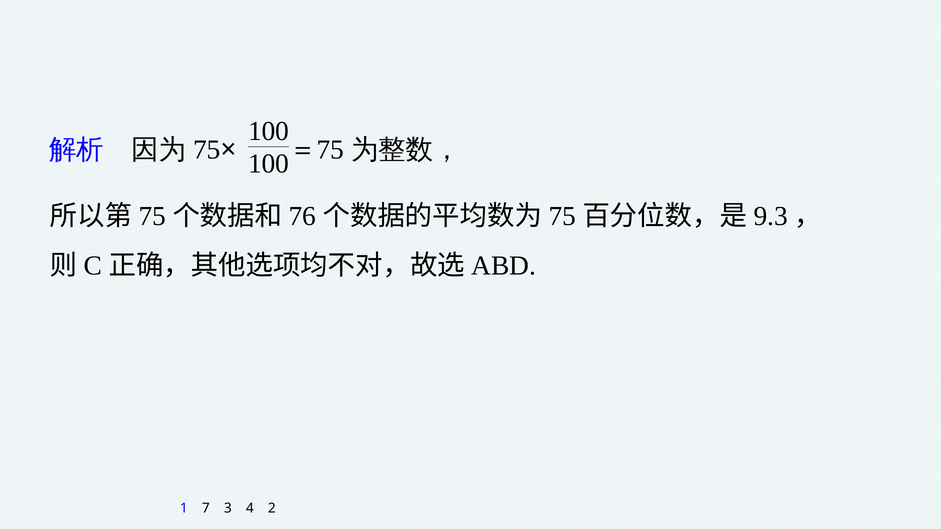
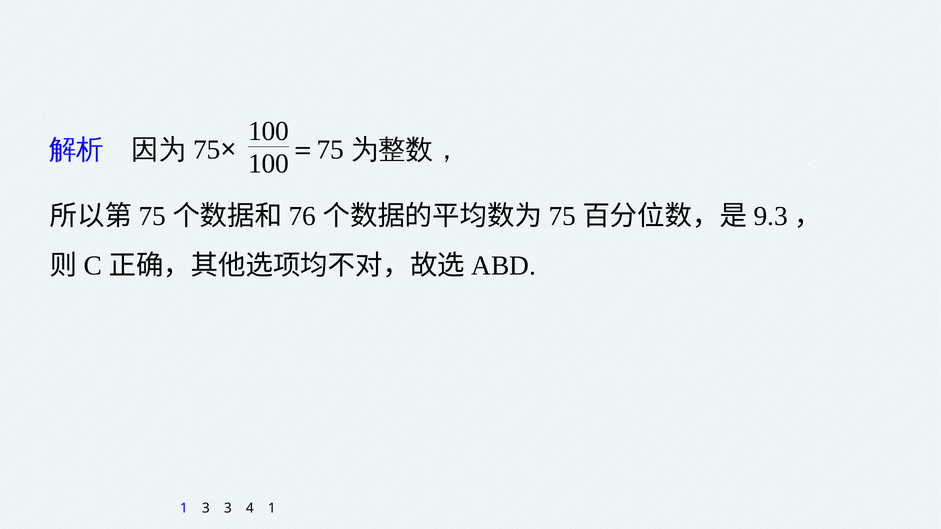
1 7: 7 -> 3 (206, 509)
4 2: 2 -> 1 (272, 509)
